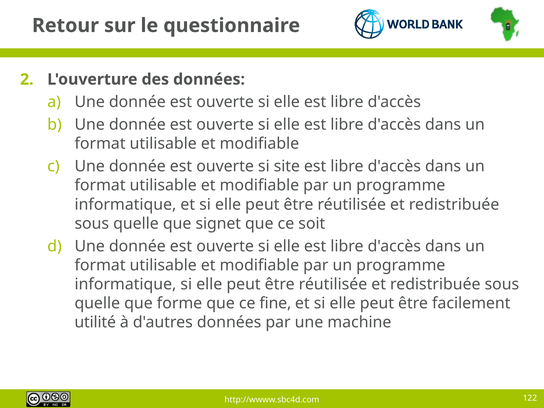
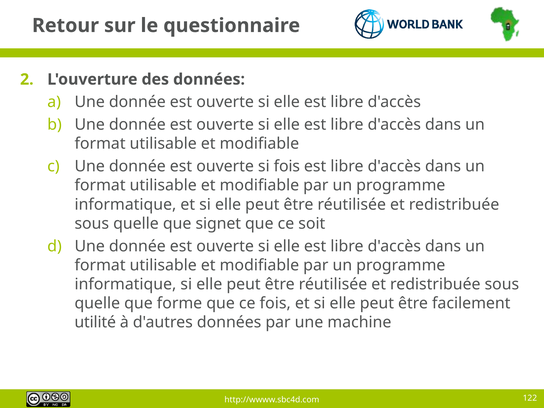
si site: site -> fois (287, 166)
ce fine: fine -> fois (275, 303)
